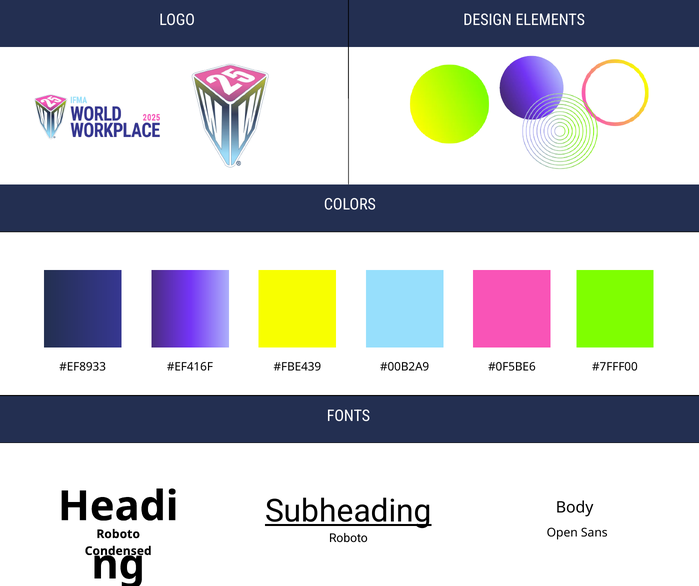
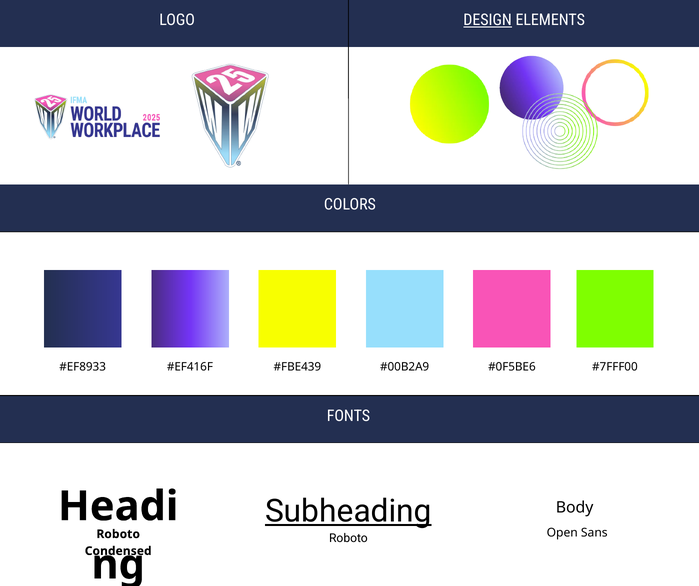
DESIGN underline: none -> present (488, 20)
